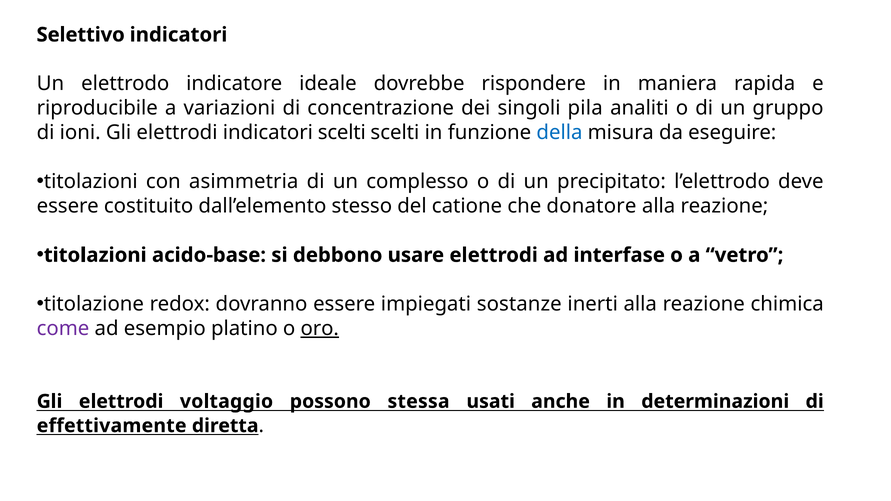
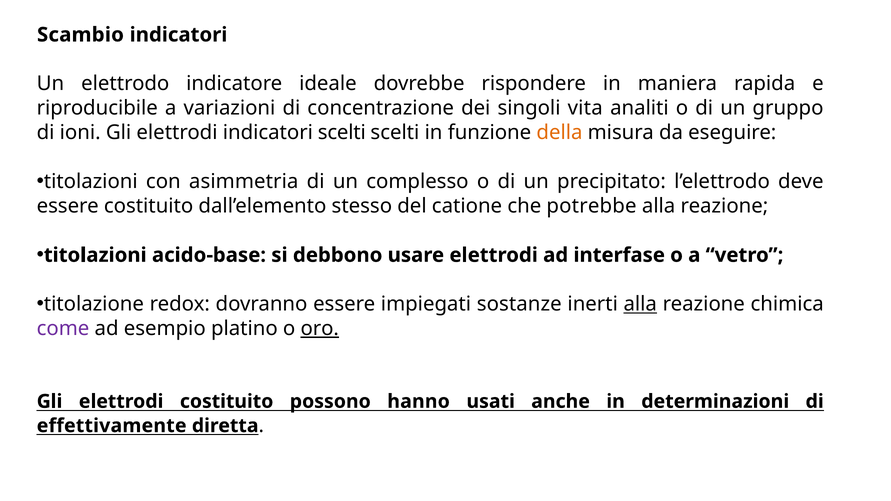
Selettivo: Selettivo -> Scambio (80, 35)
pila: pila -> vita (585, 108)
della colour: blue -> orange (559, 133)
donatore: donatore -> potrebbe (592, 206)
alla underline: none -> present (640, 304)
elettrodi voltaggio: voltaggio -> costituito (227, 402)
stessa: stessa -> hanno (419, 402)
